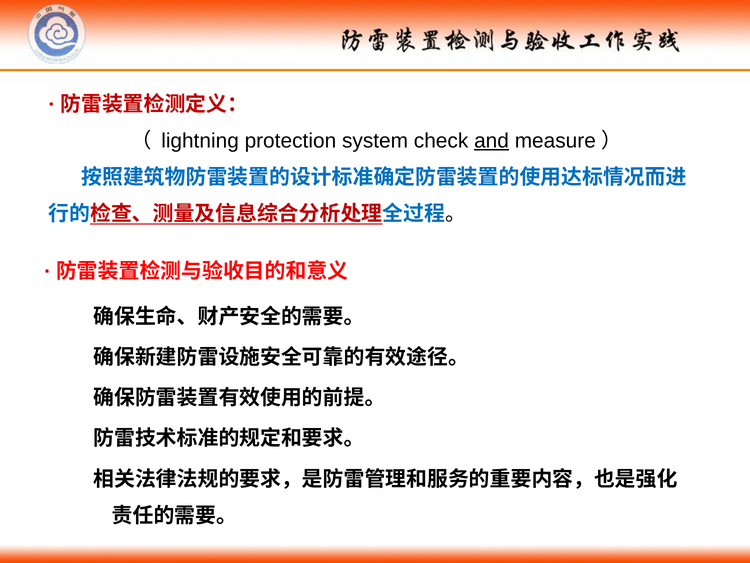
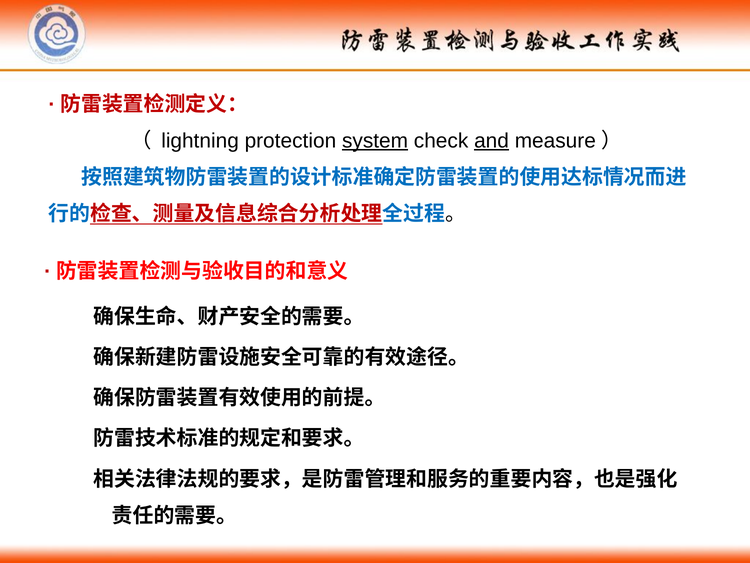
system underline: none -> present (375, 141)
